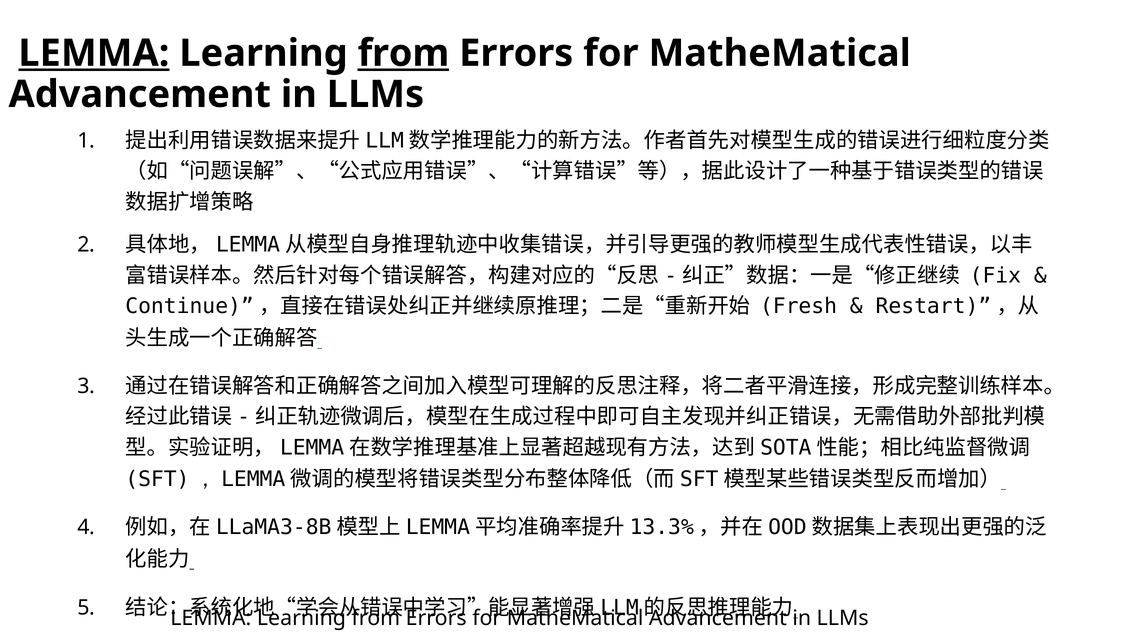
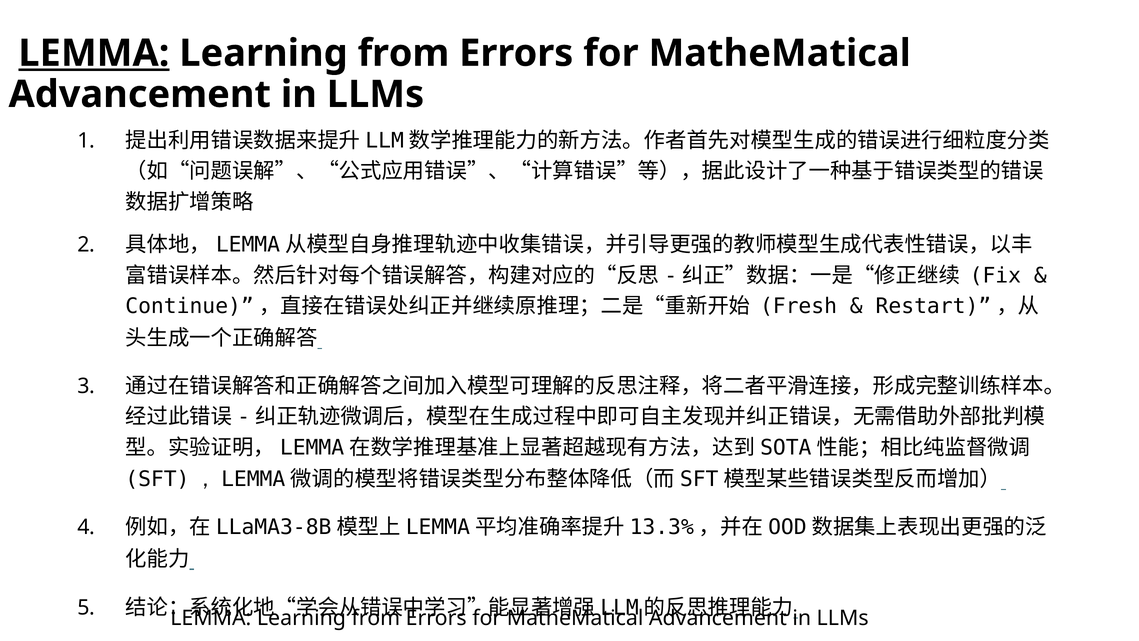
from underline: present -> none (403, 53)
